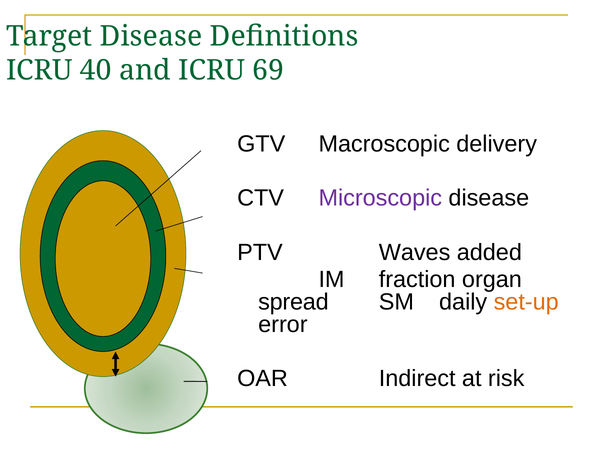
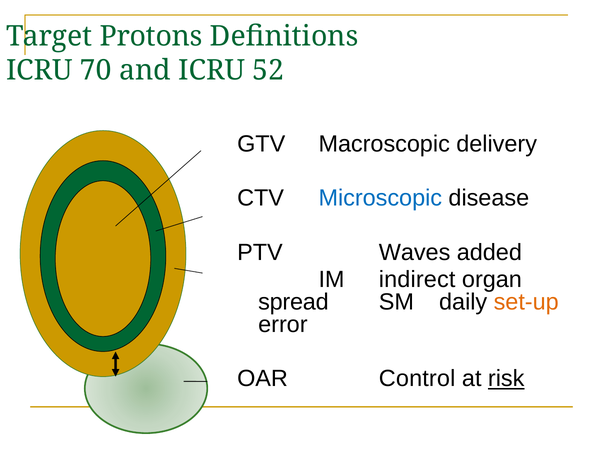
Target Disease: Disease -> Protons (151, 36)
40: 40 -> 70 (96, 70)
69: 69 -> 52 (268, 70)
Microscopic colour: purple -> blue (380, 198)
fraction: fraction -> indirect (417, 280)
Indirect: Indirect -> Control (417, 379)
risk underline: none -> present (506, 379)
